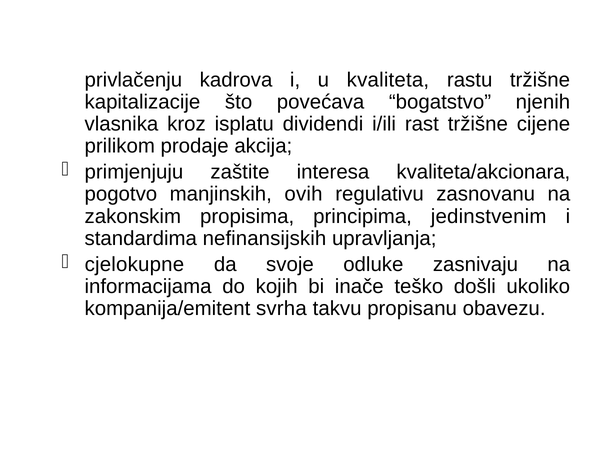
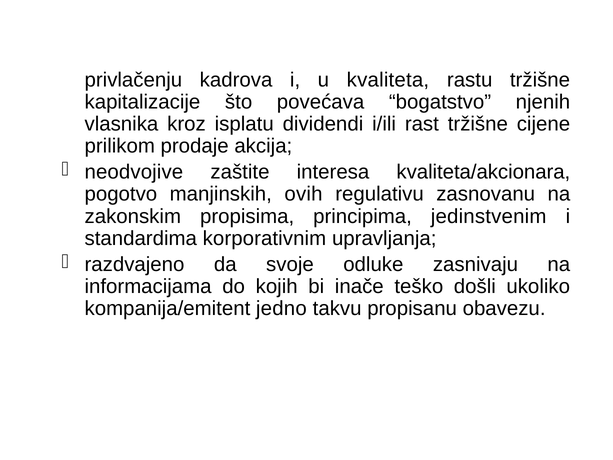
primjenjuju: primjenjuju -> neodvojive (134, 172)
nefinansijskih: nefinansijskih -> korporativnim (264, 238)
cjelokupne: cjelokupne -> razdvajeno (135, 264)
svrha: svrha -> jedno (281, 308)
